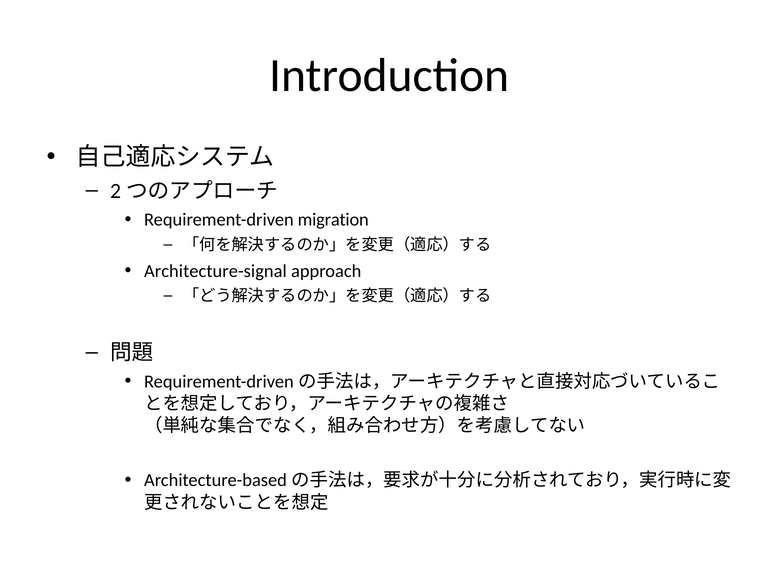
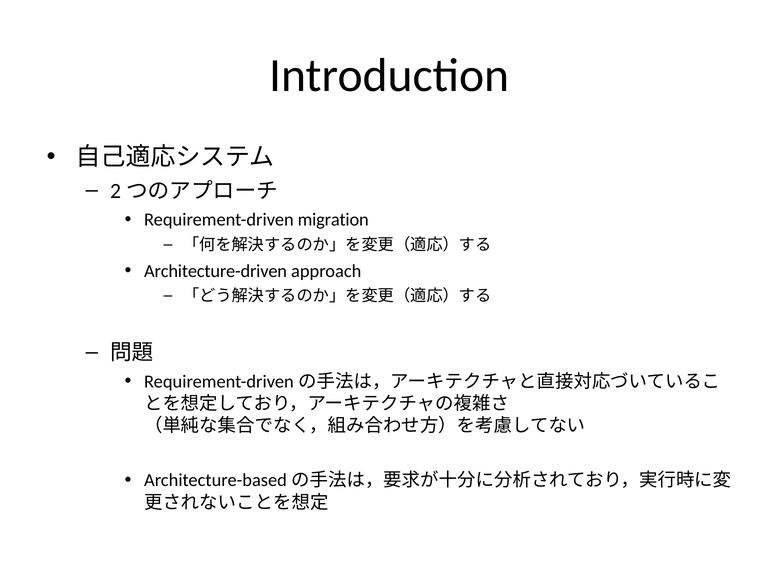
Architecture-signal: Architecture-signal -> Architecture-driven (216, 271)
